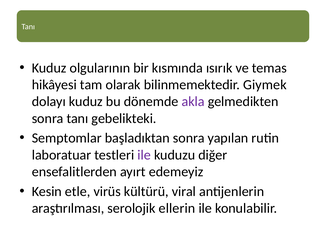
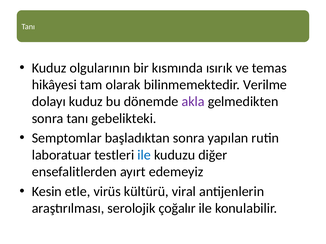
Giymek: Giymek -> Verilme (265, 85)
ile colour: purple -> blue (144, 155)
ellerin: ellerin -> çoğalır (177, 209)
